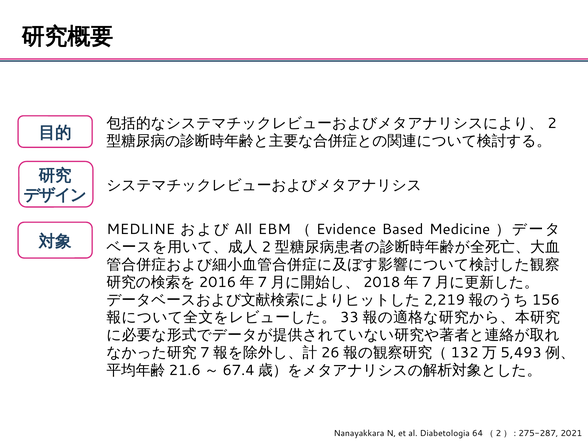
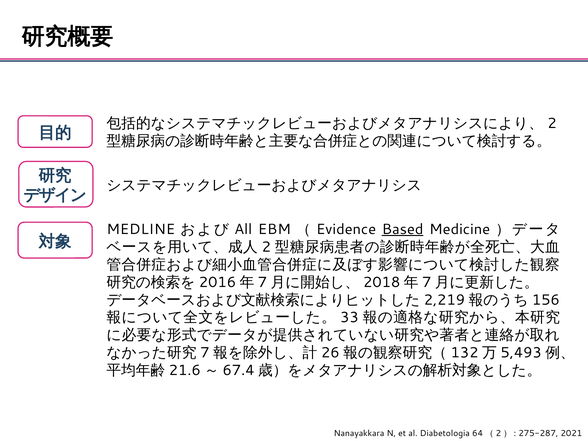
Based underline: none -> present (403, 229)
